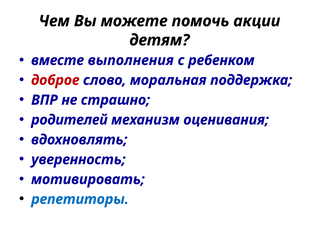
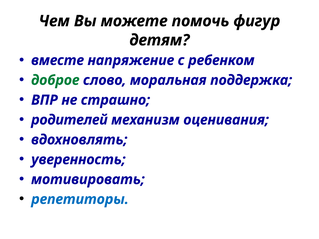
акции: акции -> фигур (257, 21)
выполнения: выполнения -> напряжение (131, 60)
доброе colour: red -> green (55, 80)
